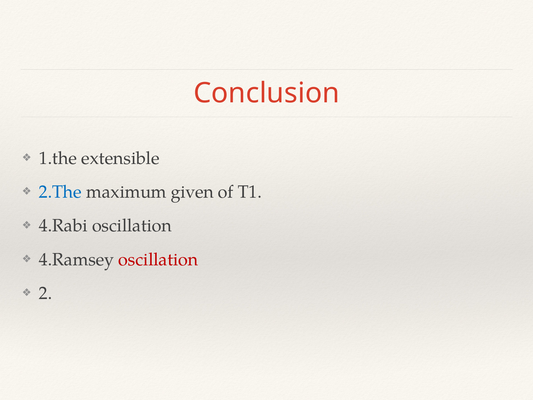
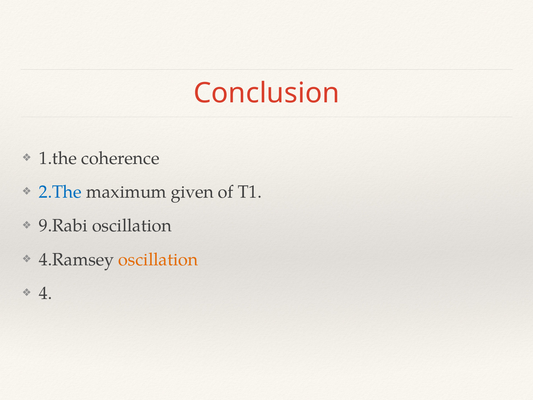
extensible: extensible -> coherence (120, 158)
4.Rabi: 4.Rabi -> 9.Rabi (63, 226)
oscillation colour: red -> orange (158, 259)
2: 2 -> 4 (46, 293)
